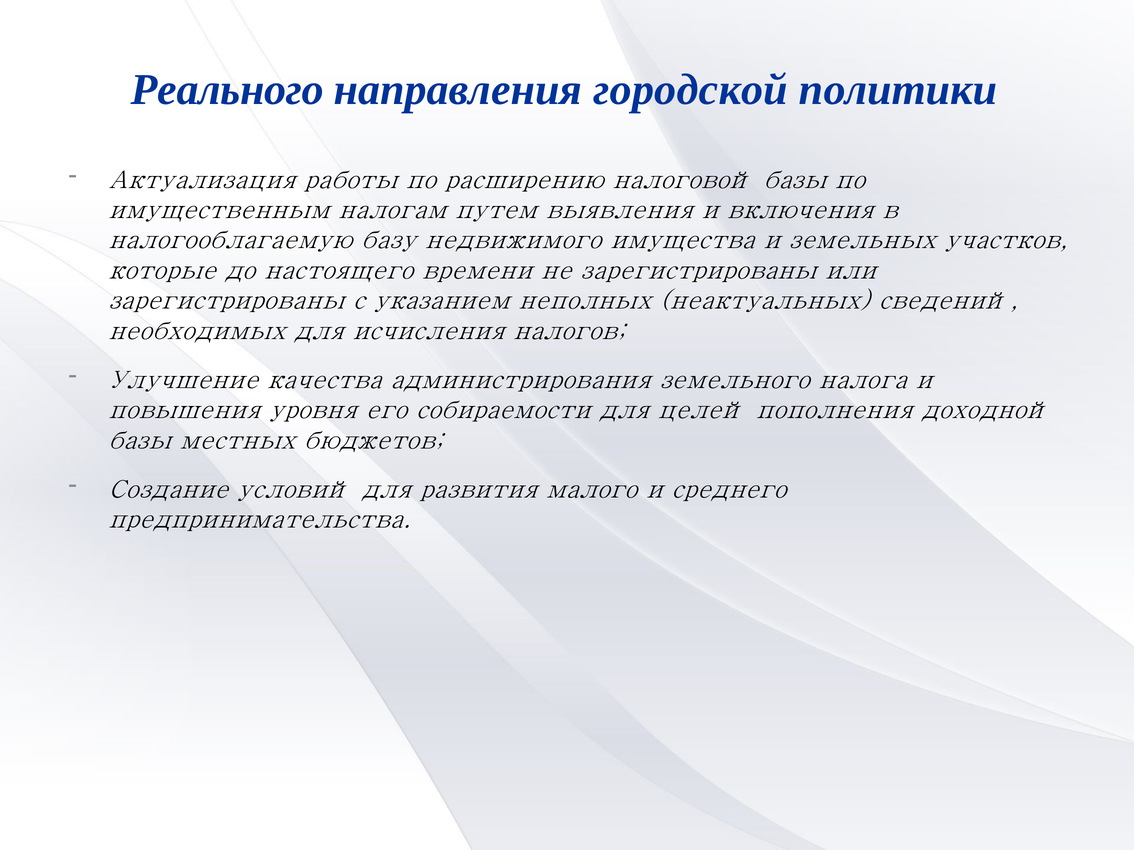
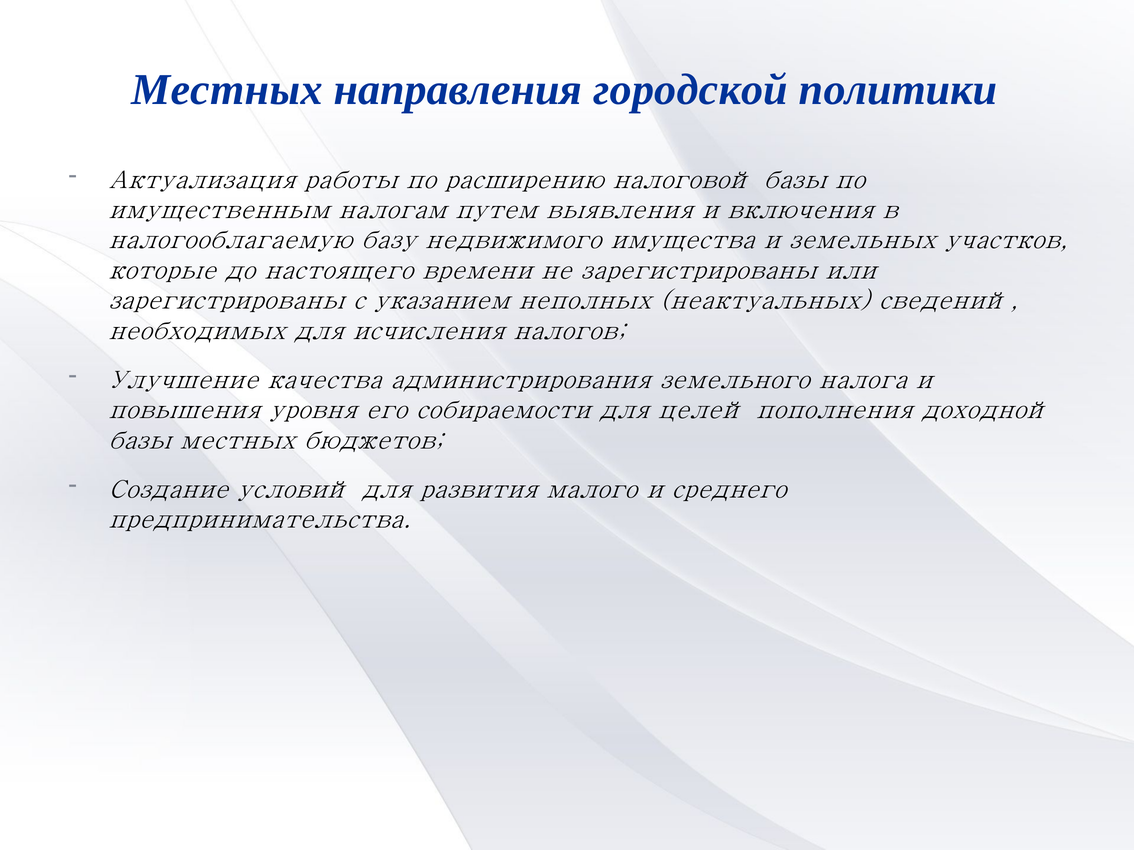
Реального: Реального -> Местных (227, 90)
